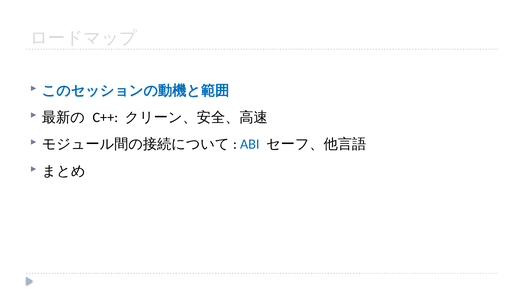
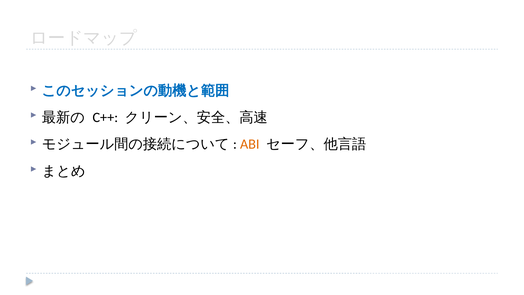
ABI colour: blue -> orange (250, 144)
